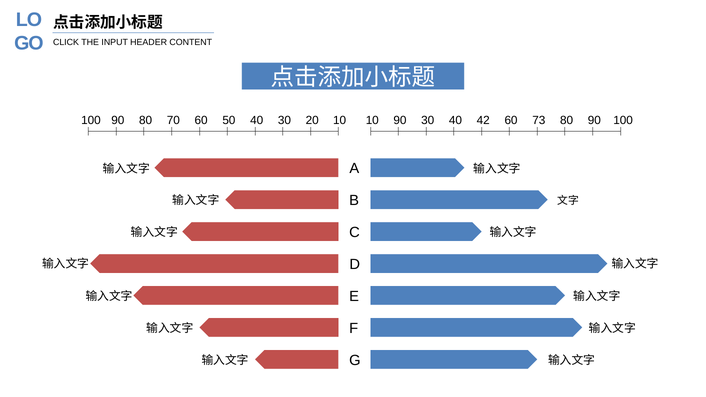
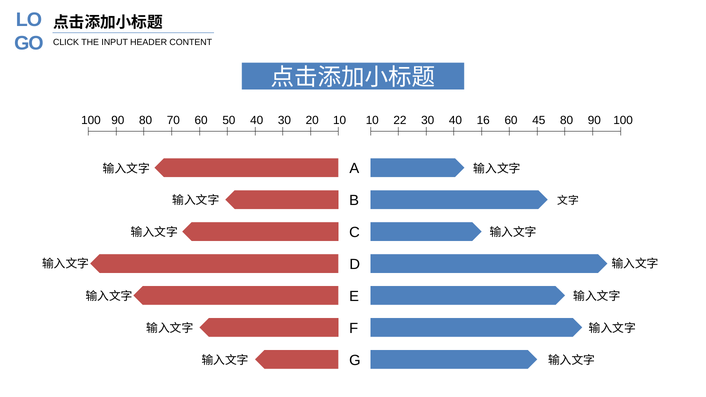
10 90: 90 -> 22 (400, 120)
42: 42 -> 16 (483, 120)
73: 73 -> 45 (539, 120)
